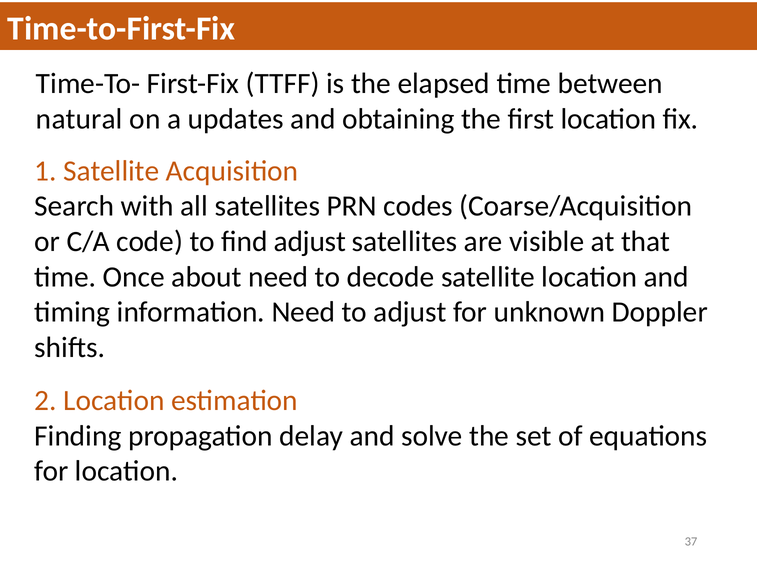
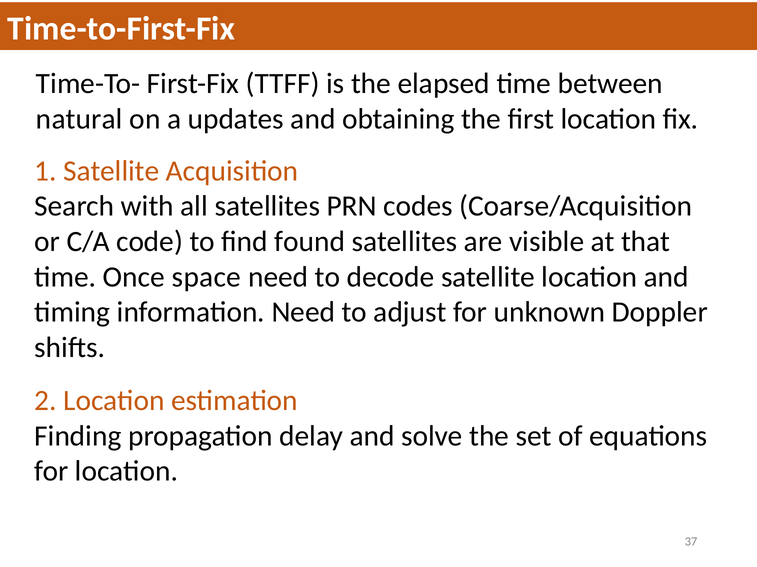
find adjust: adjust -> found (310, 242)
about: about -> space (206, 277)
